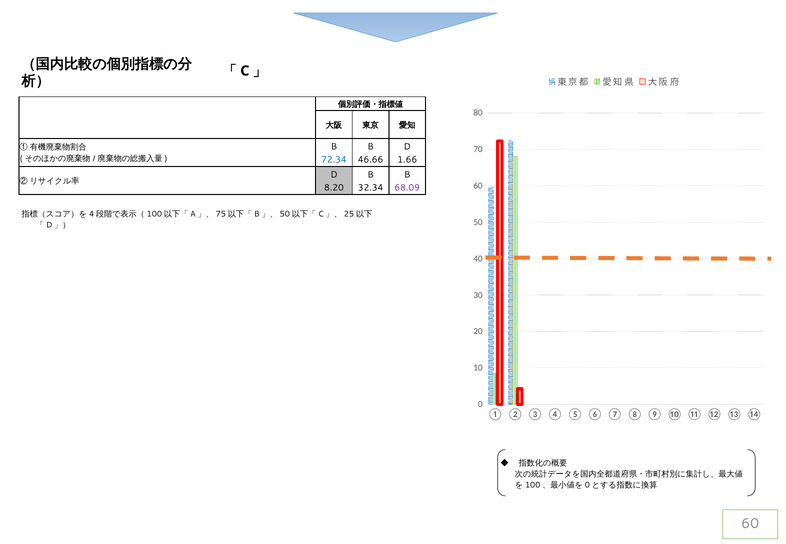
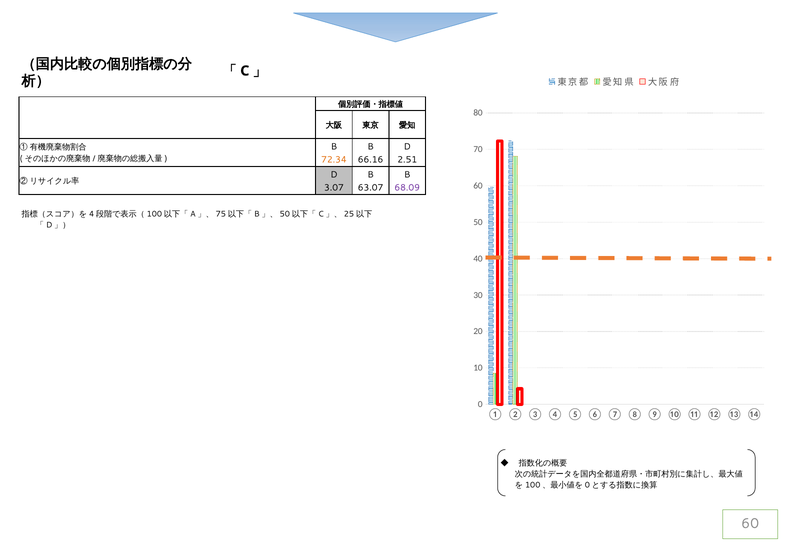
72.34 colour: blue -> orange (334, 160)
46.66: 46.66 -> 66.16 (371, 160)
1.66: 1.66 -> 2.51 (407, 160)
8.20: 8.20 -> 3.07 (334, 188)
32.34: 32.34 -> 63.07 (371, 188)
